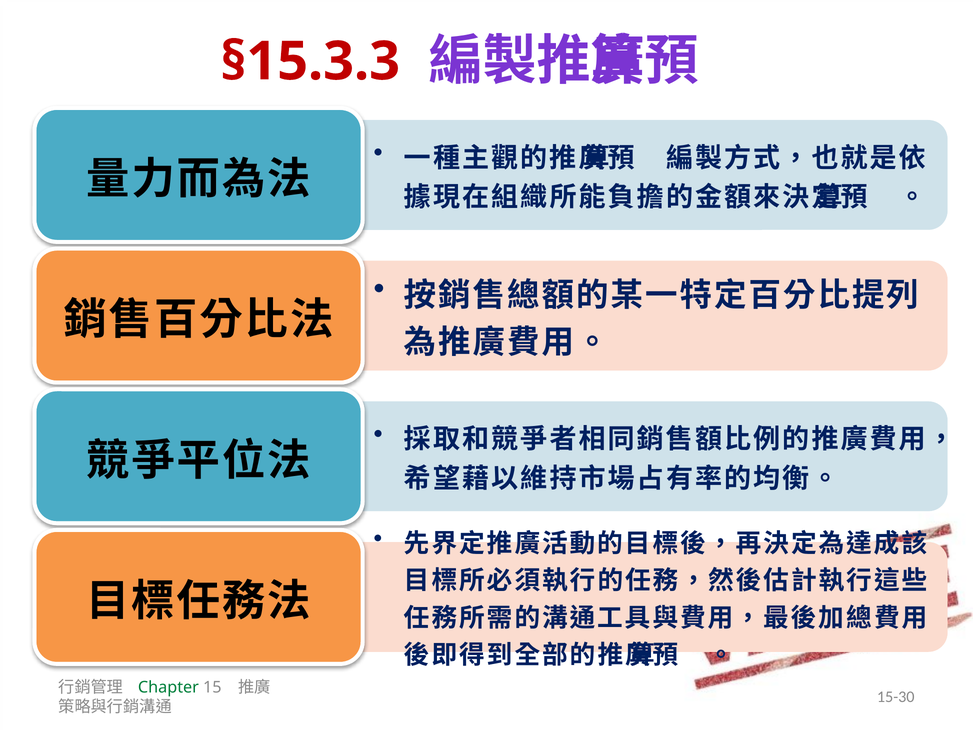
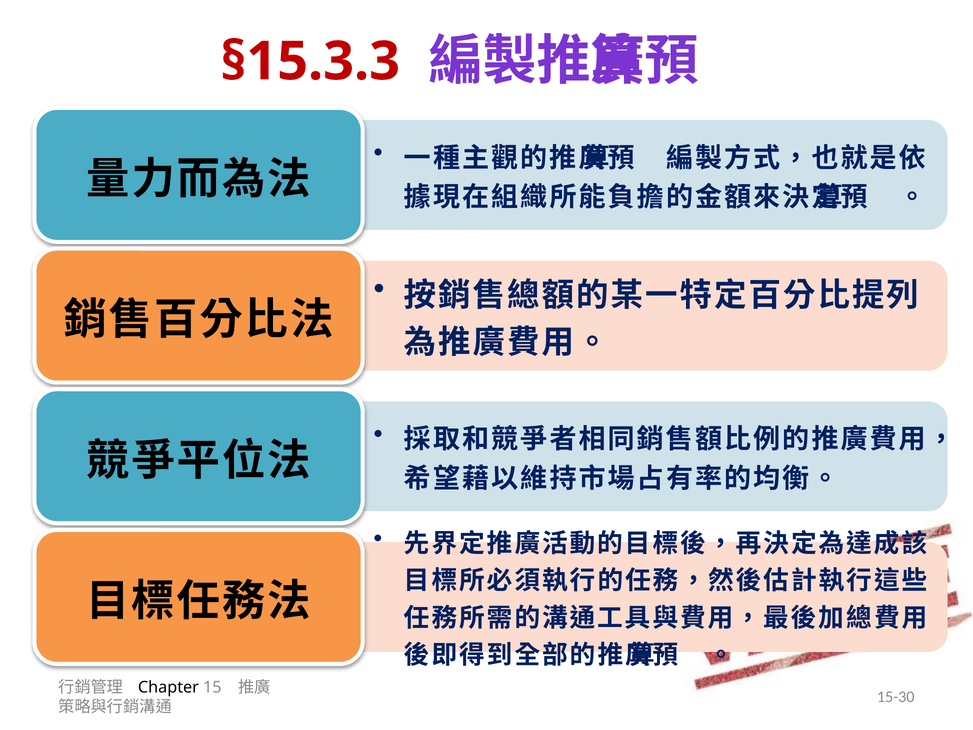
Chapter colour: green -> black (168, 687)
